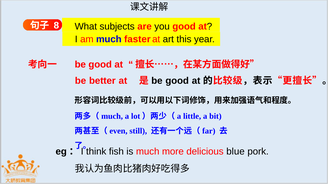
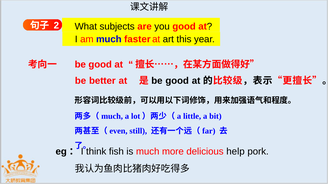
8: 8 -> 2 (56, 26)
blue: blue -> help (236, 152)
